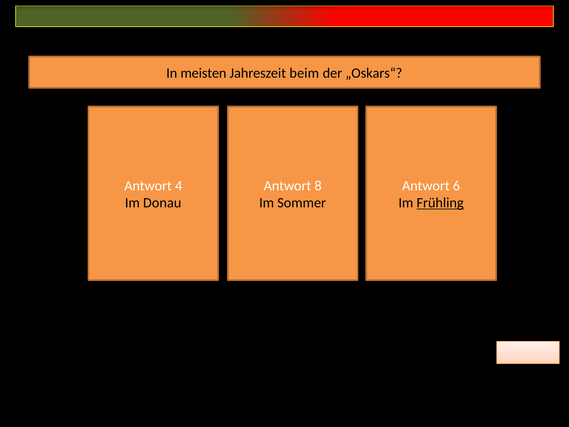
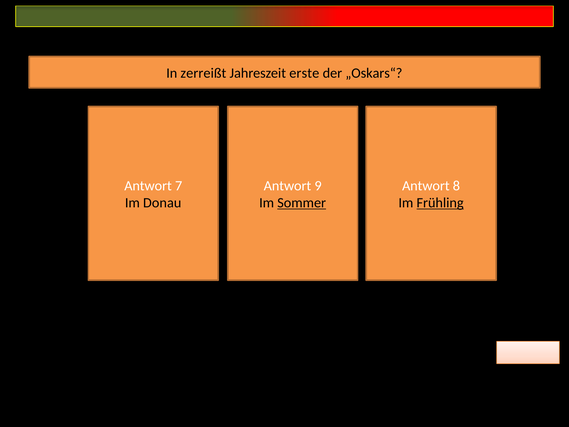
meisten: meisten -> zerreißt (203, 73)
beim: beim -> erste (304, 73)
4: 4 -> 7 (179, 186)
8: 8 -> 9 (318, 186)
6: 6 -> 8 (456, 186)
Sommer underline: none -> present (302, 203)
